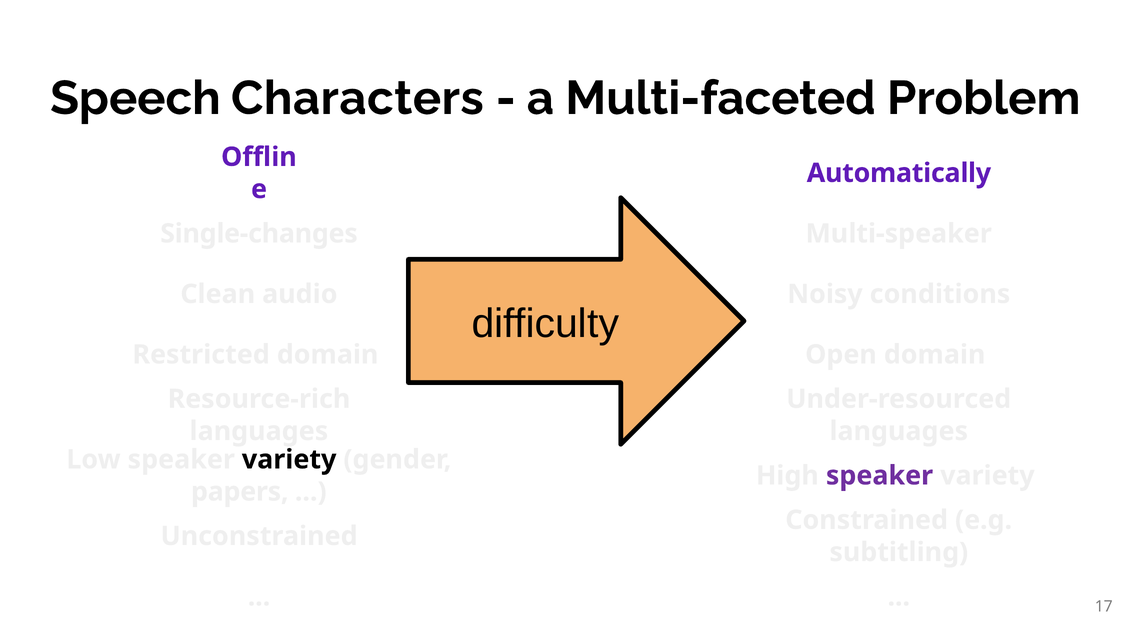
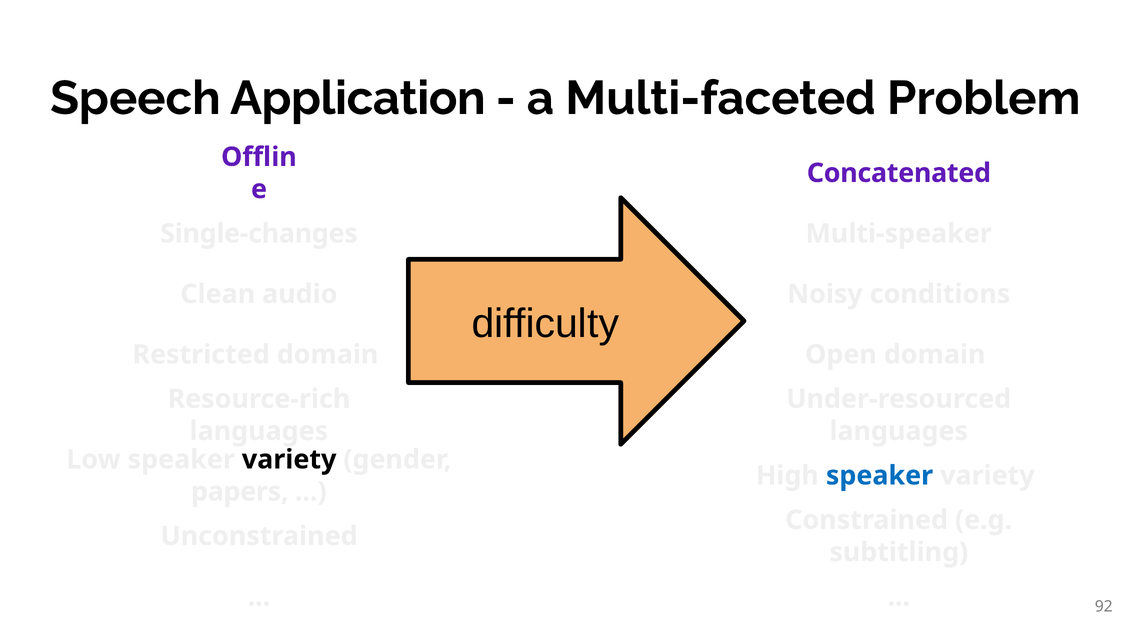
Characters: Characters -> Application (358, 98)
Automatically: Automatically -> Concatenated (899, 173)
speaker colour: purple -> blue (880, 476)
17: 17 -> 92 (1104, 607)
